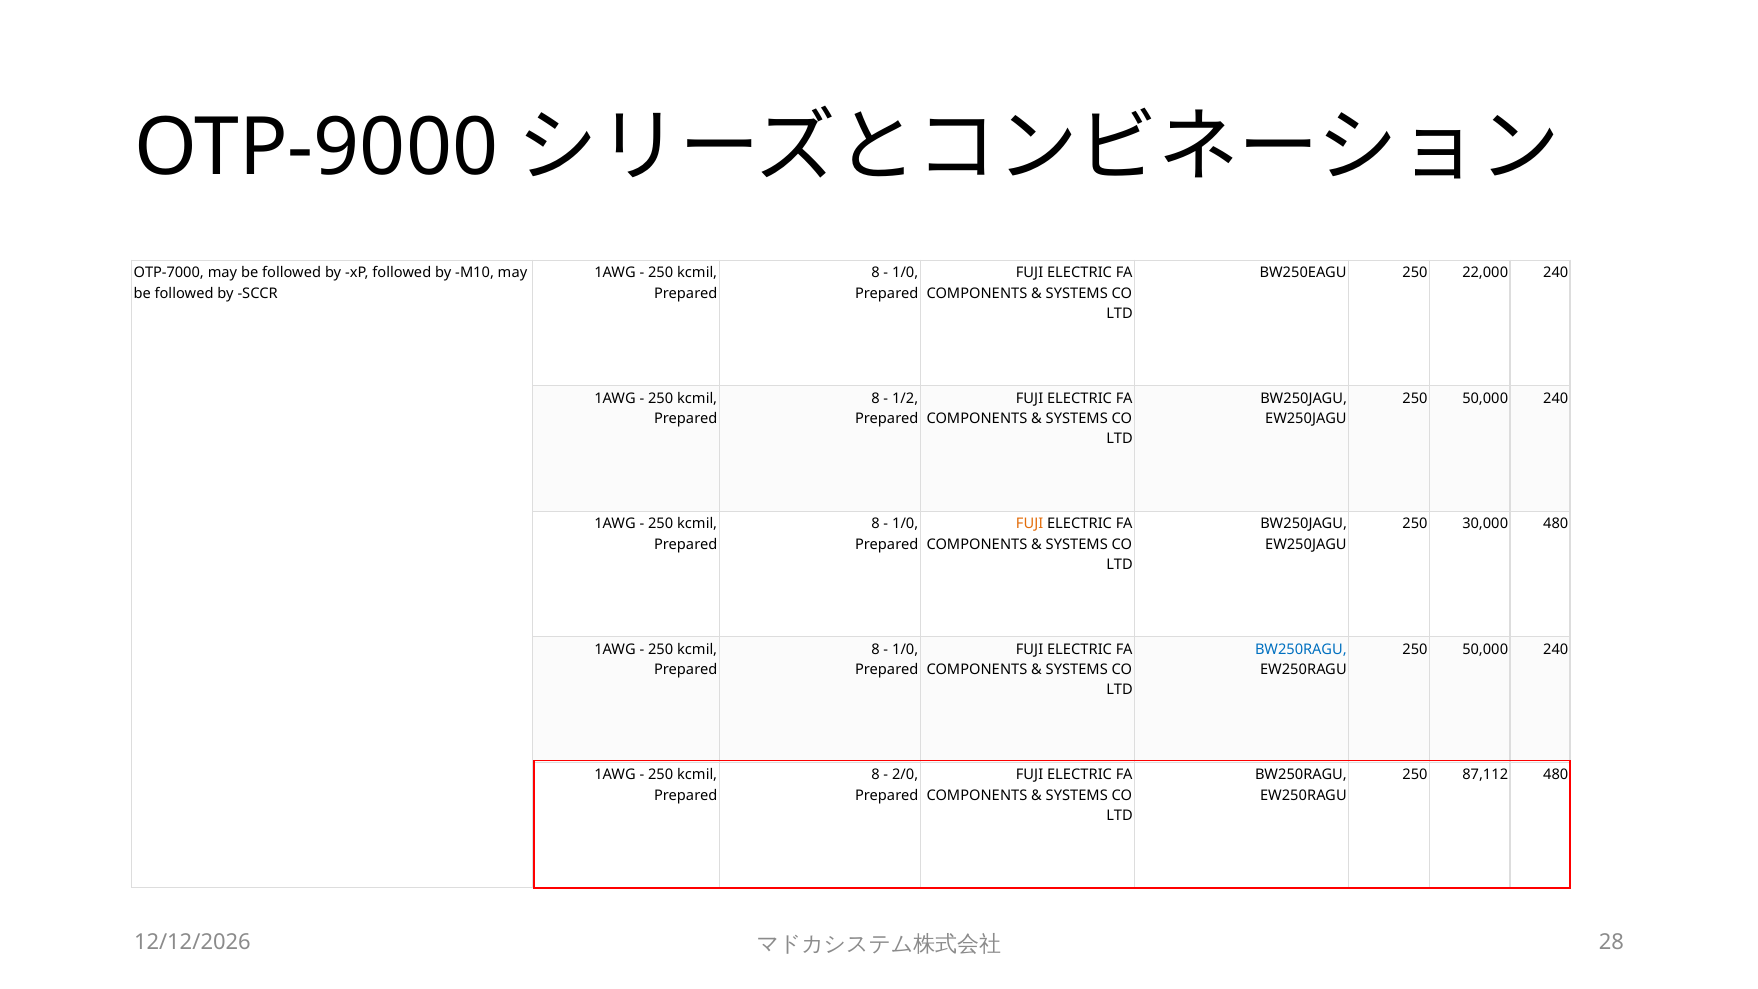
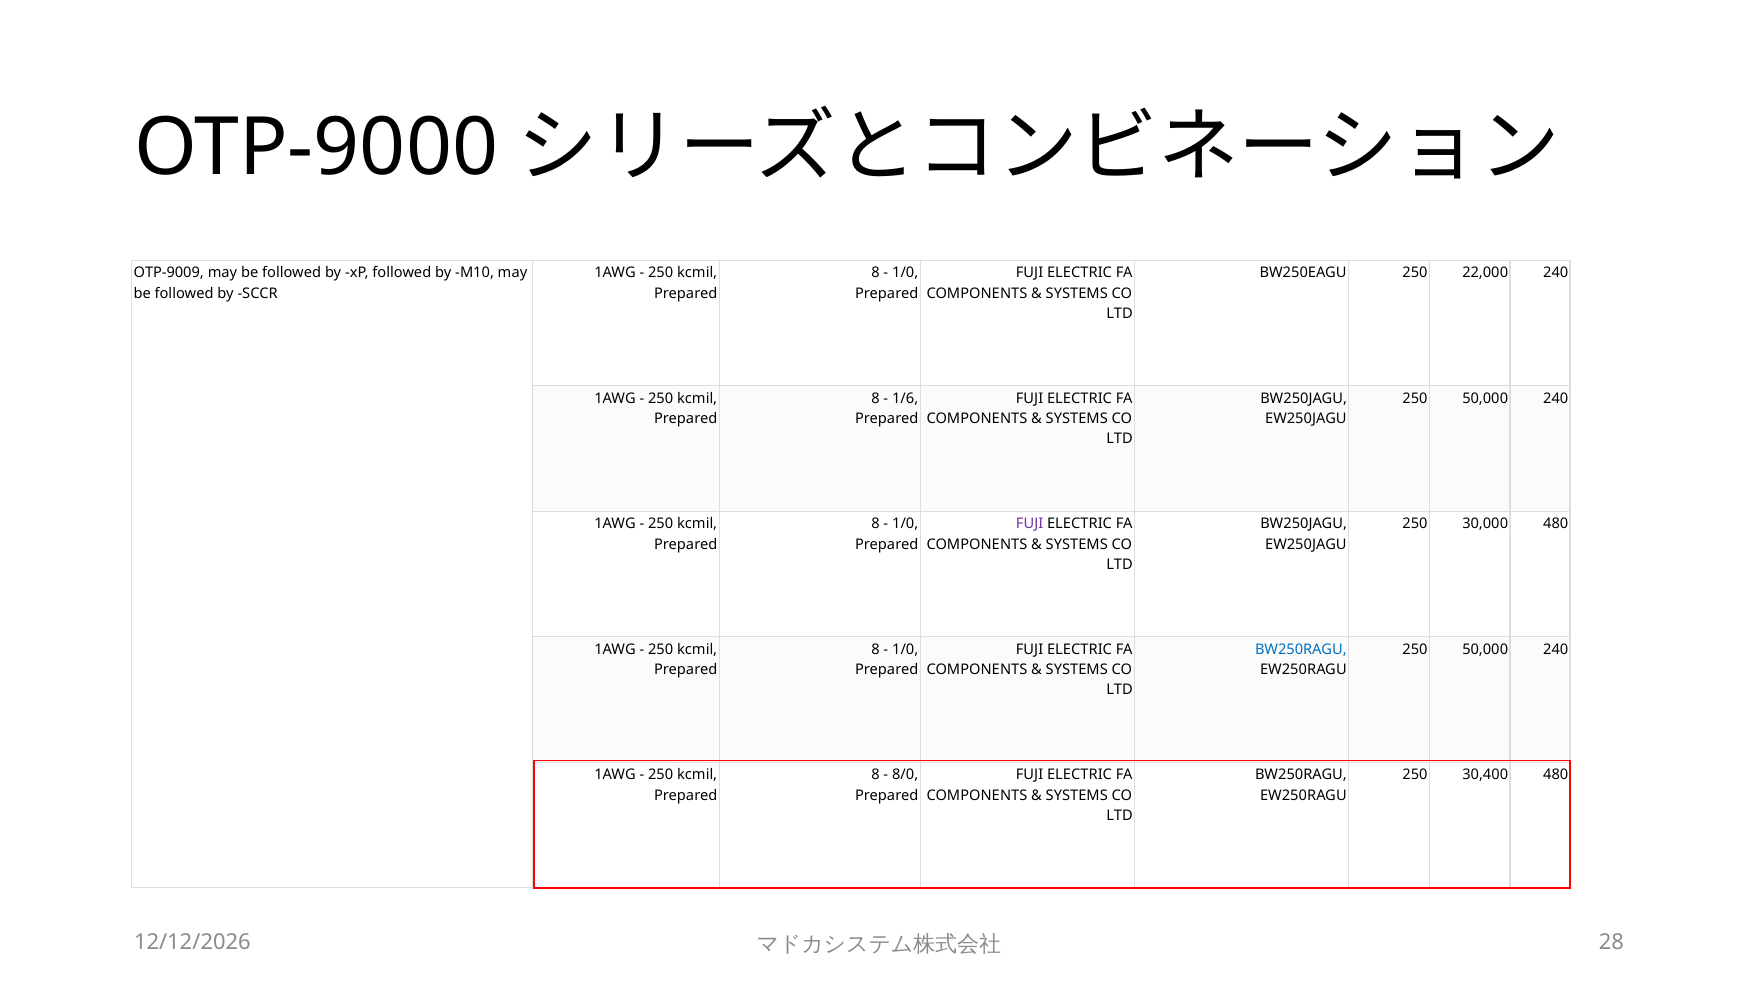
OTP-7000: OTP-7000 -> OTP-9009 (169, 273)
1/2: 1/2 -> 1/6 (905, 398)
FUJI colour: orange -> purple (1030, 524)
2/0: 2/0 -> 8/0 (905, 775)
87,112: 87,112 -> 30,400 (1485, 775)
